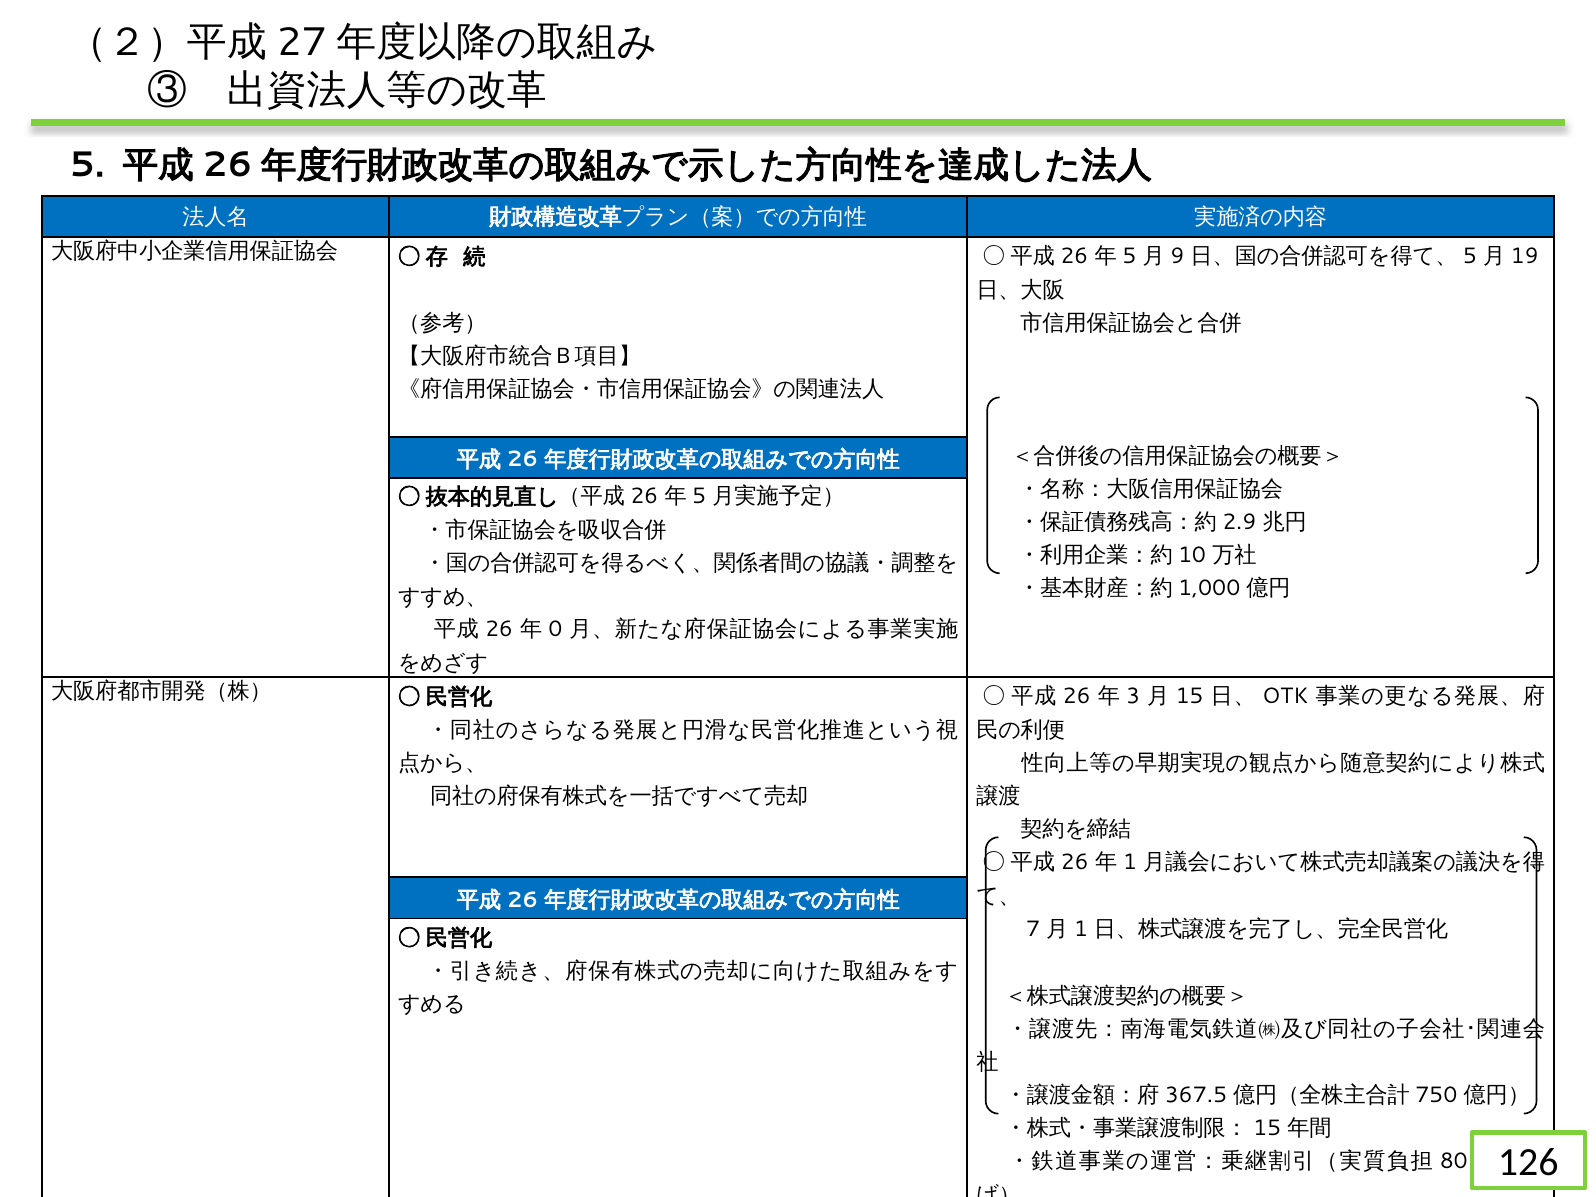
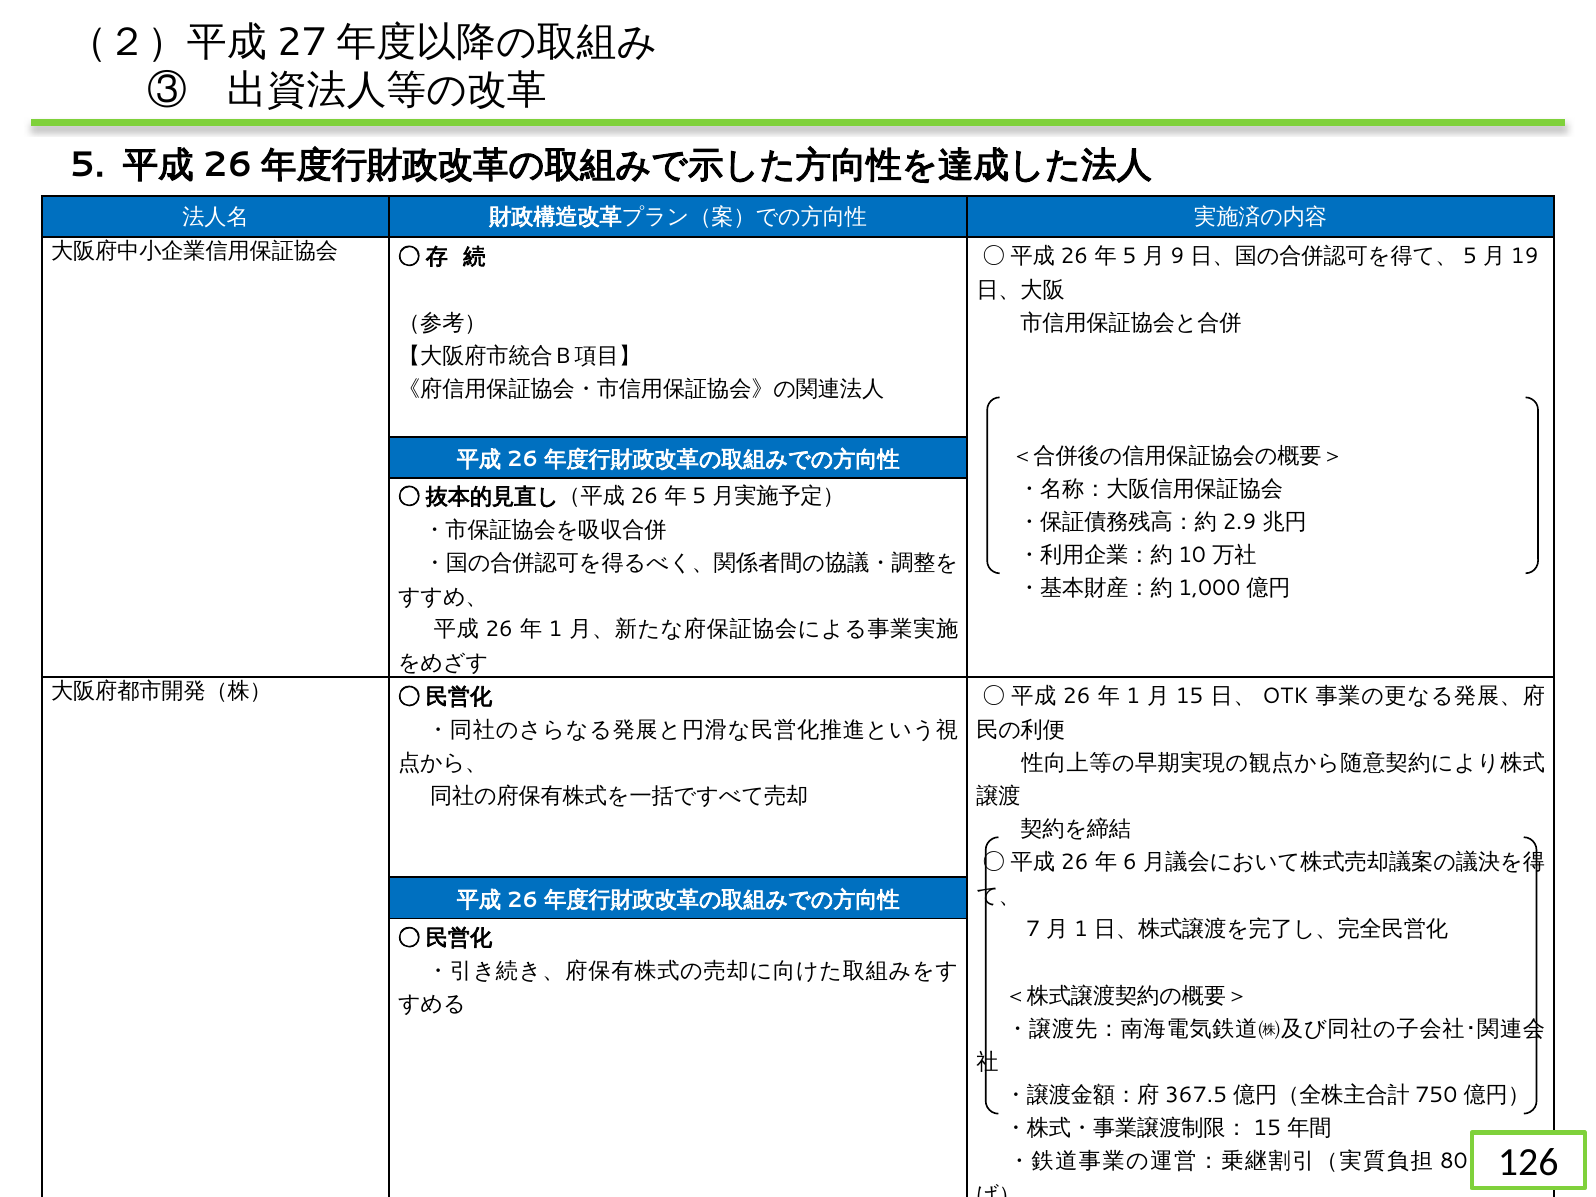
0: 0 -> 1 (556, 630)
3: 3 -> 1 (1133, 696)
1: 1 -> 6 (1130, 862)
